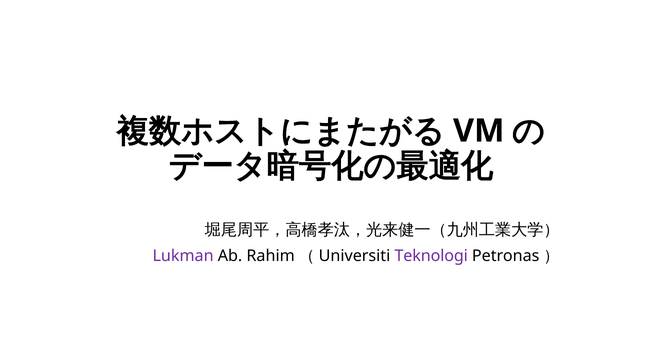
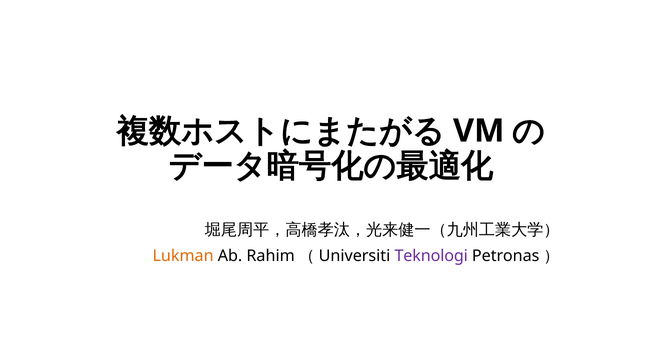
Lukman colour: purple -> orange (183, 256)
